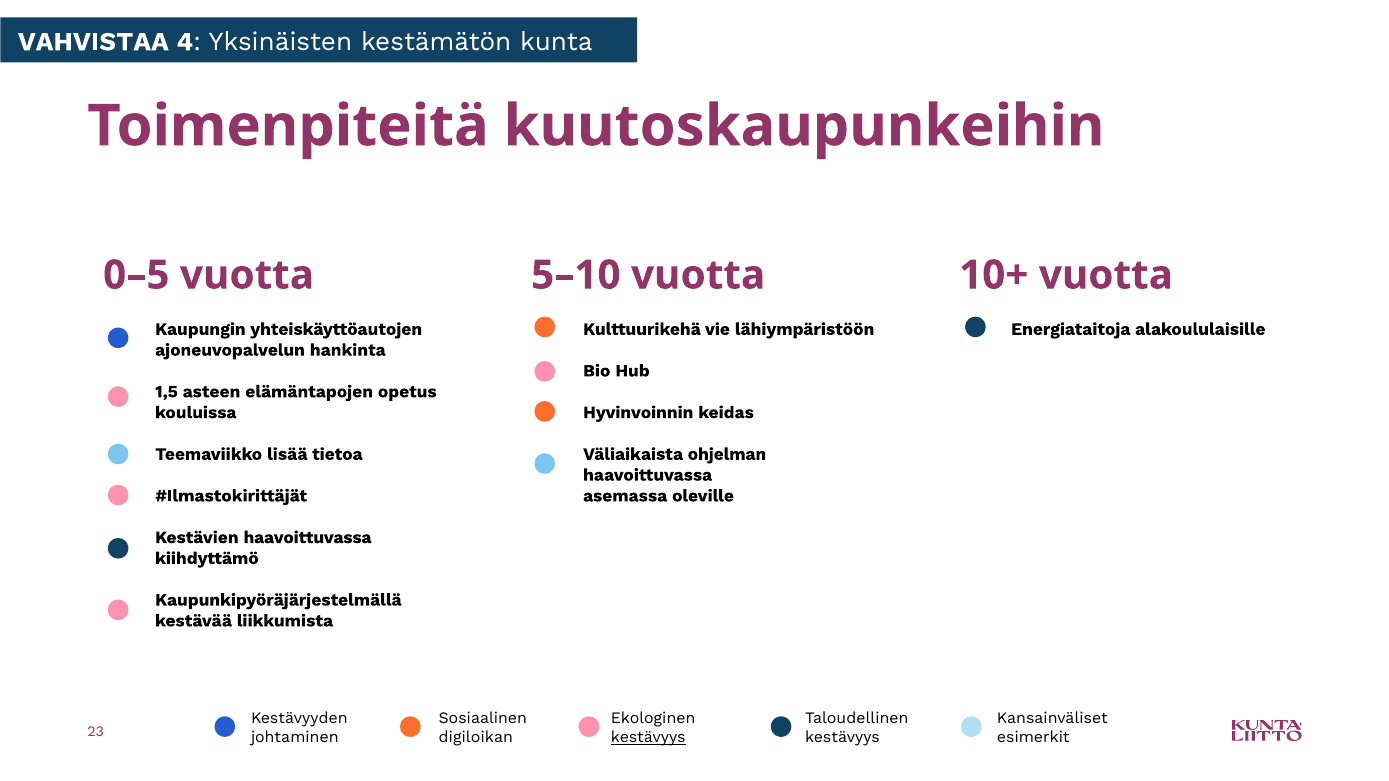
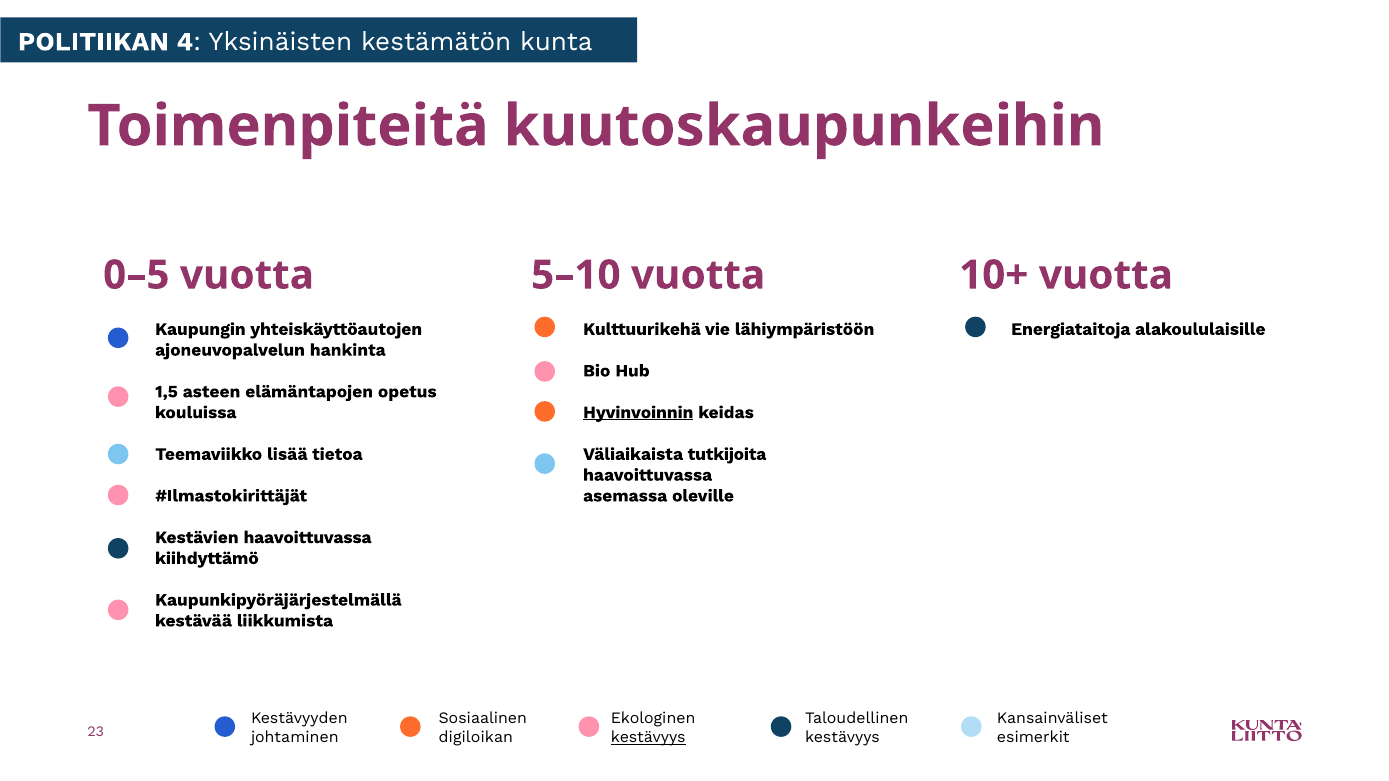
VAHVISTAA: VAHVISTAA -> POLITIIKAN (93, 42)
Hyvinvoinnin underline: none -> present (638, 413)
ohjelman: ohjelman -> tutkijoita (727, 454)
